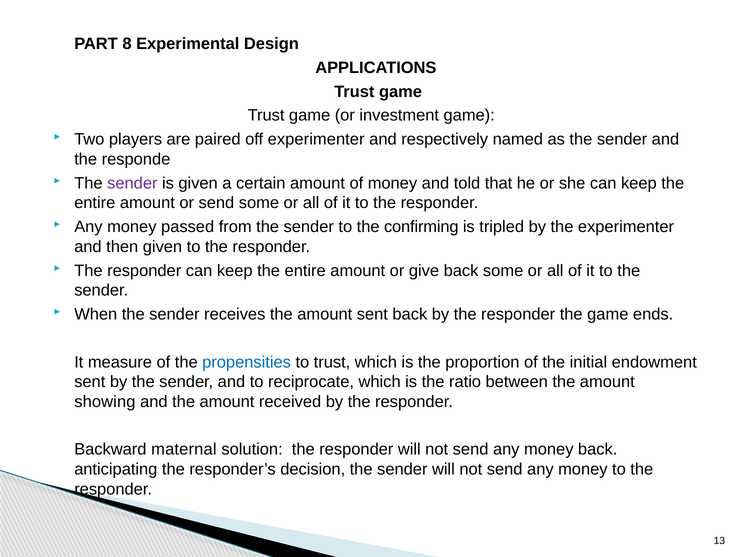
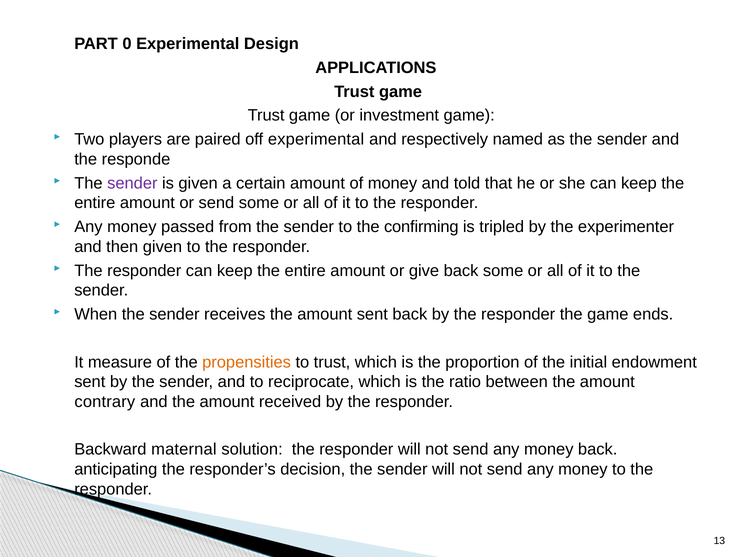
8: 8 -> 0 (127, 44)
off experimenter: experimenter -> experimental (316, 139)
propensities colour: blue -> orange (247, 362)
showing: showing -> contrary (105, 402)
